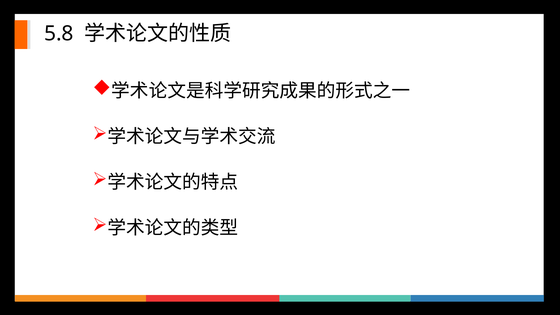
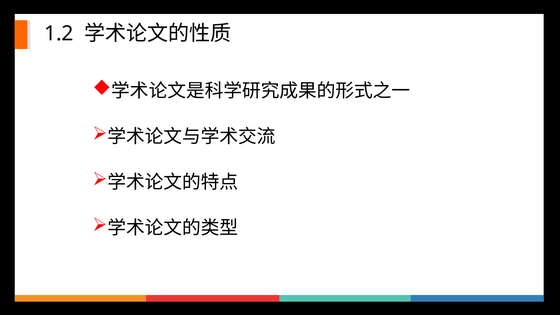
5.8: 5.8 -> 1.2 (59, 33)
